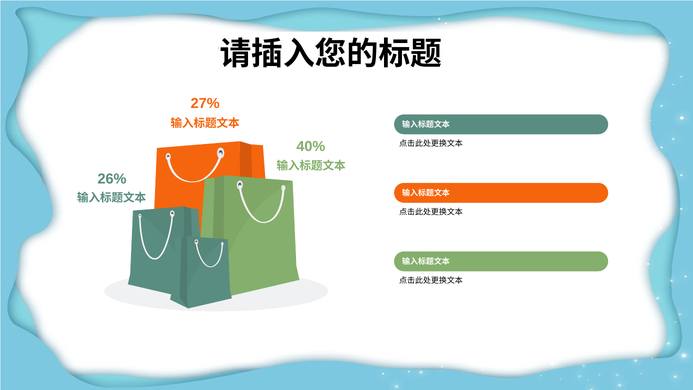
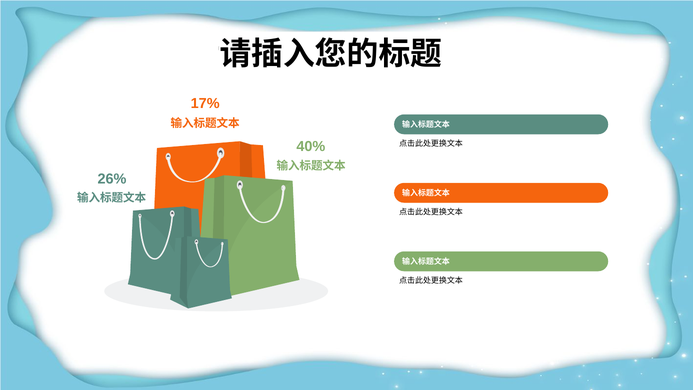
27%: 27% -> 17% (205, 103)
